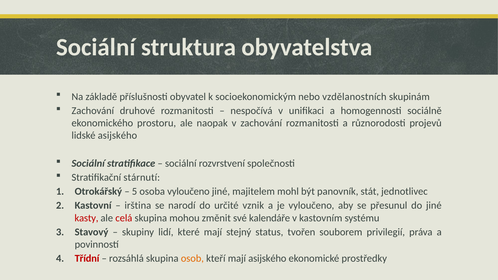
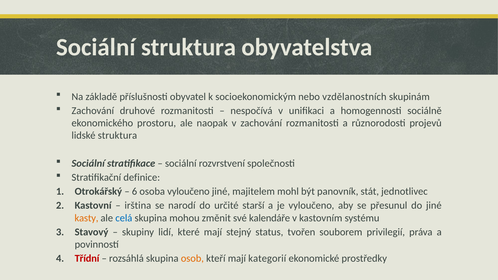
lidské asijského: asijského -> struktura (117, 136)
stárnutí: stárnutí -> definice (142, 178)
5: 5 -> 6 (135, 192)
vznik: vznik -> starší (253, 206)
kasty colour: red -> orange (86, 218)
celá colour: red -> blue (124, 218)
mají asijského: asijského -> kategorií (267, 259)
